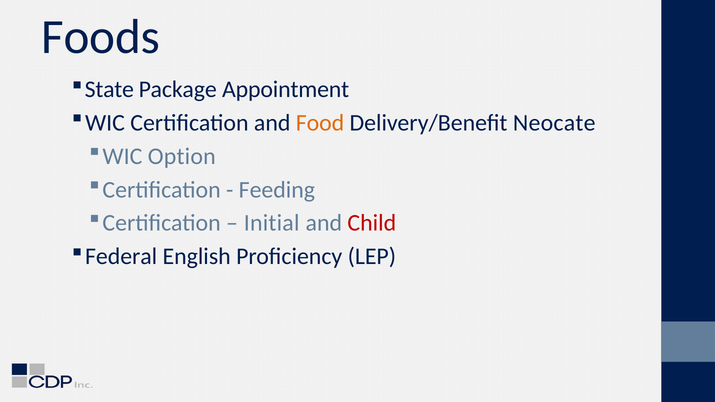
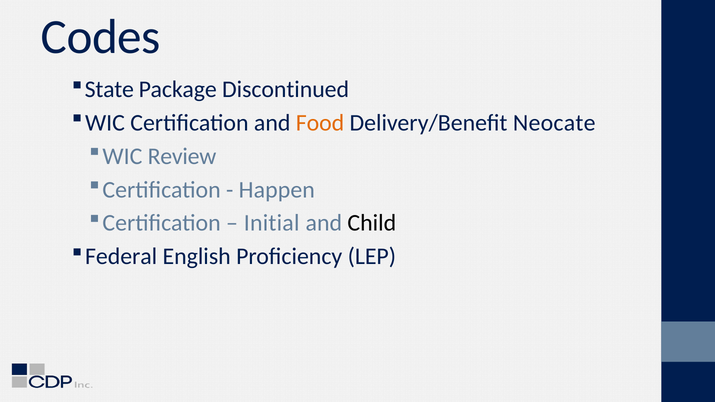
Foods: Foods -> Codes (101, 37)
Appointment: Appointment -> Discontinued (286, 90)
Option: Option -> Review (182, 156)
Feeding: Feeding -> Happen (277, 190)
Child colour: red -> black (372, 223)
